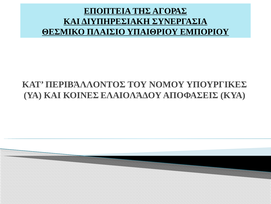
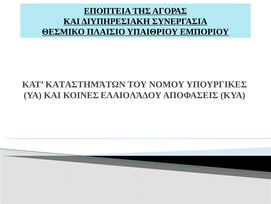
ΠΕΡΙΒΆΛΛΟΝΤΟΣ: ΠΕΡΙΒΆΛΛΟΝΤΟΣ -> ΚΑΤΑΣΤΗΜΆΤΩΝ (85, 84)
